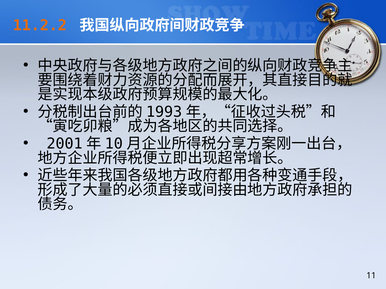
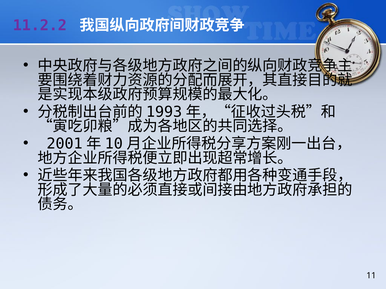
11.2.2 colour: orange -> purple (40, 25)
